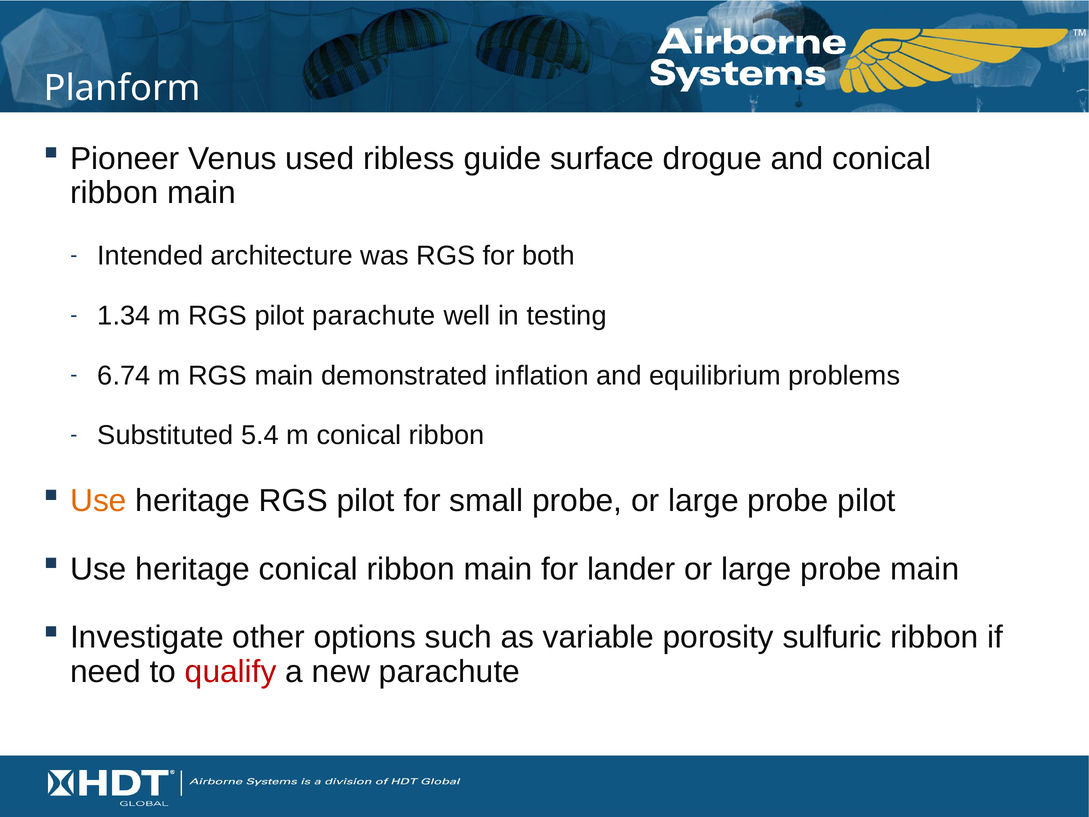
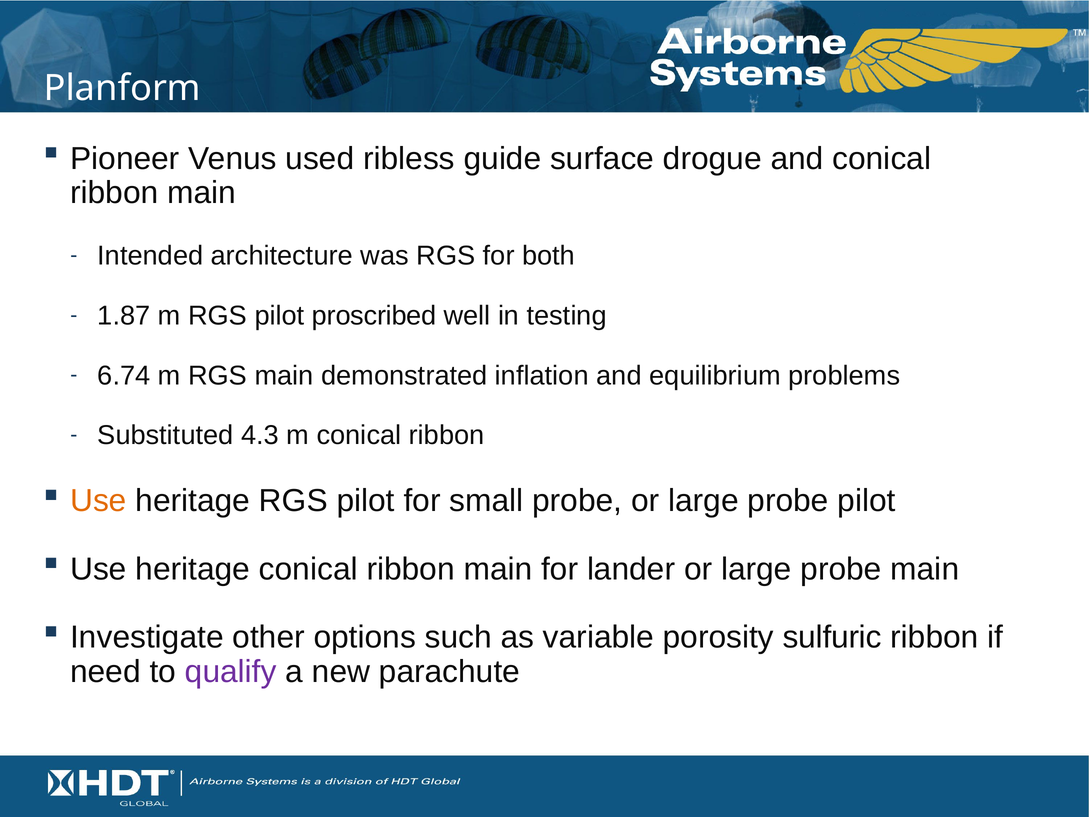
1.34: 1.34 -> 1.87 (124, 316)
pilot parachute: parachute -> proscribed (374, 316)
5.4: 5.4 -> 4.3 (260, 435)
qualify colour: red -> purple (231, 672)
